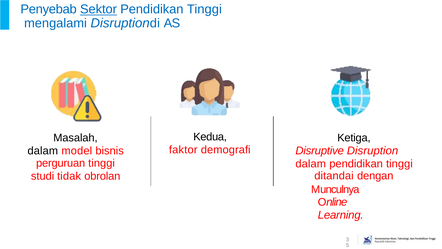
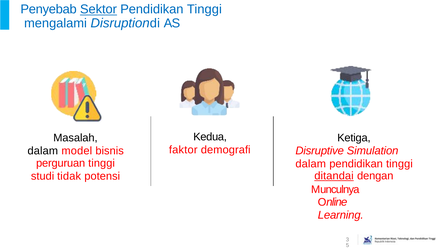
Disruption: Disruption -> Simulation (373, 150)
ditandai underline: none -> present (334, 176)
obrolan: obrolan -> potensi (102, 176)
